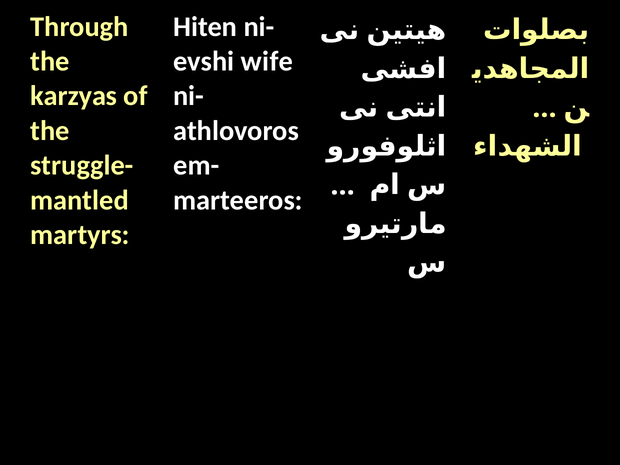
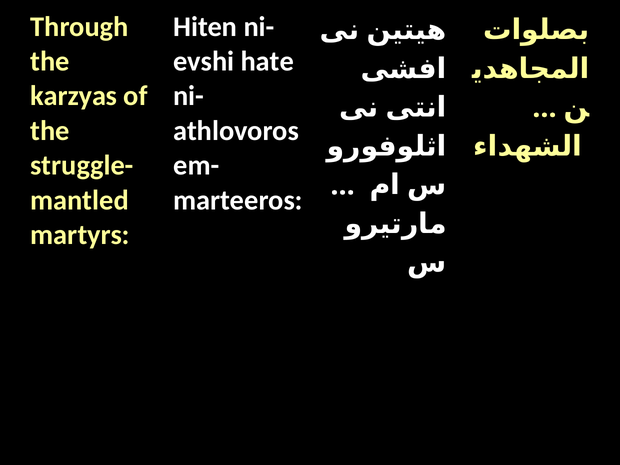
wife: wife -> hate (267, 61)
